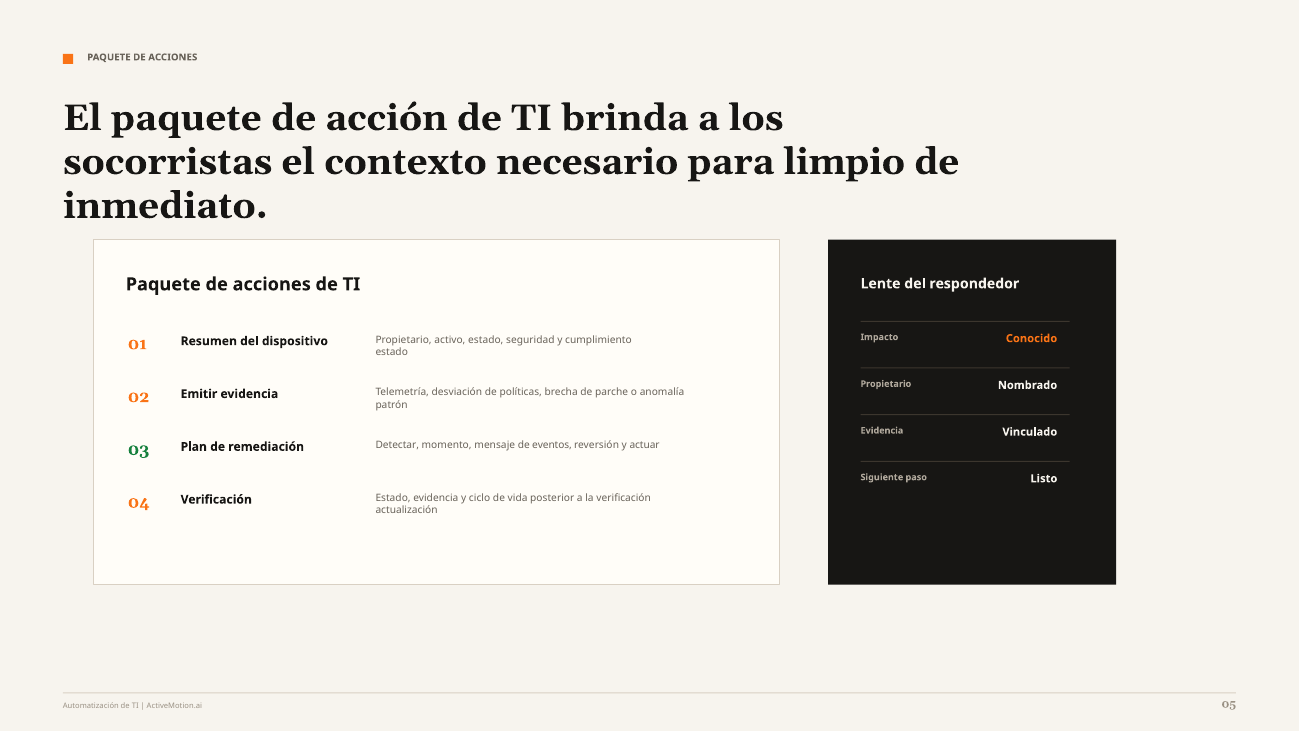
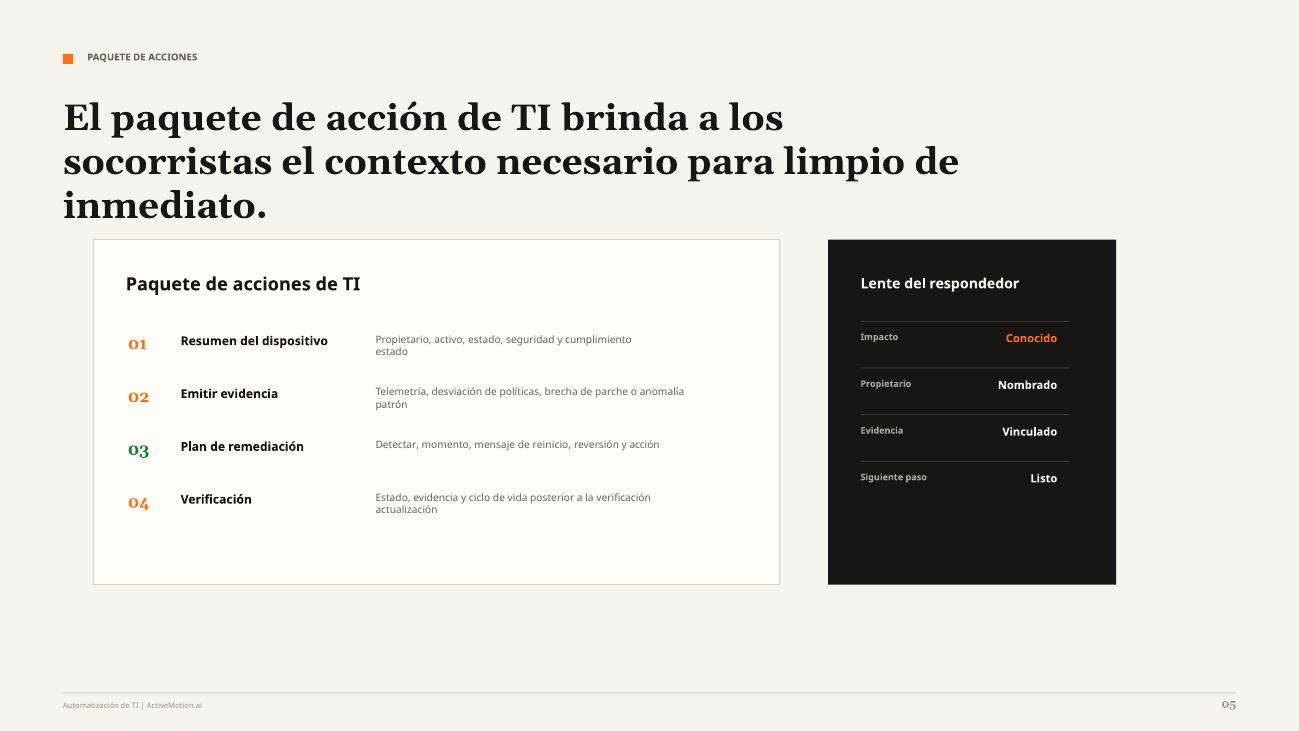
eventos: eventos -> reinicio (552, 445)
y actuar: actuar -> acción (645, 445)
